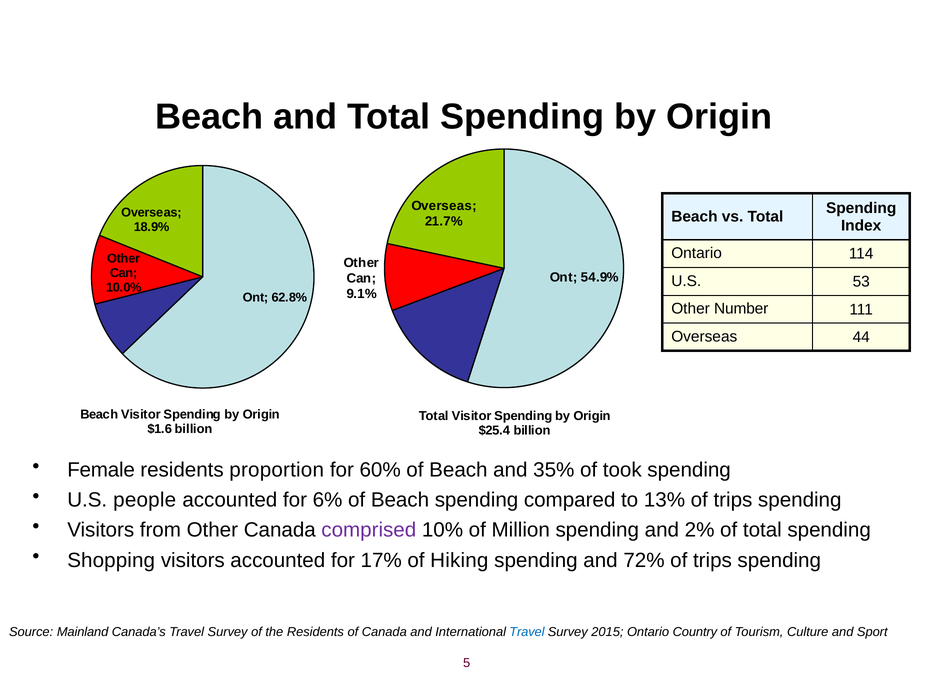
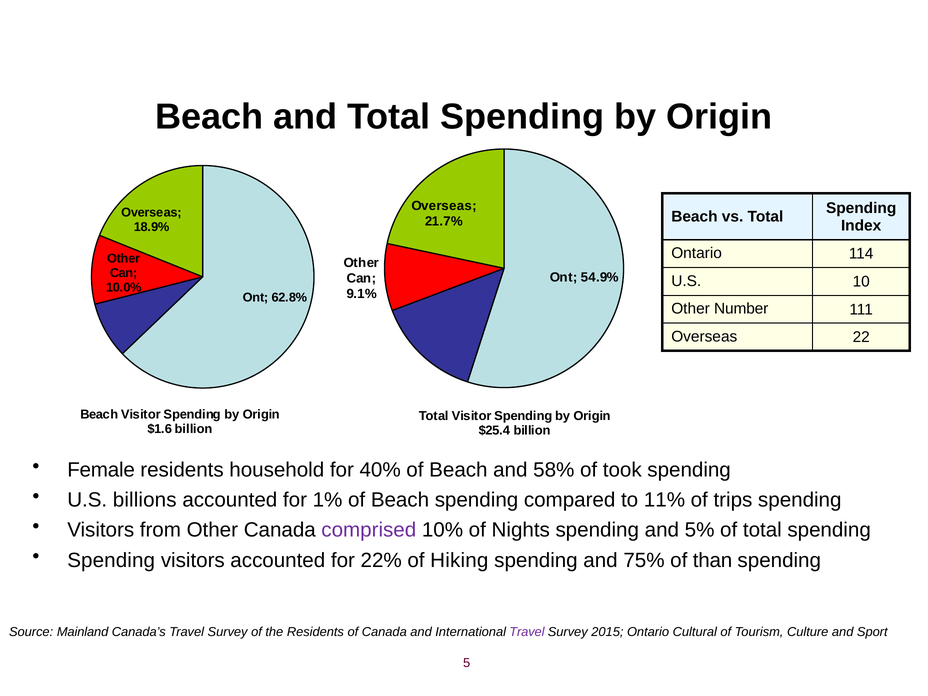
53: 53 -> 10 (861, 282)
44: 44 -> 22 (861, 337)
proportion: proportion -> household (277, 470)
60%: 60% -> 40% (380, 470)
35%: 35% -> 58% (554, 470)
people: people -> billions (145, 500)
6%: 6% -> 1% (328, 500)
13%: 13% -> 11% (664, 500)
Million: Million -> Nights (521, 530)
2%: 2% -> 5% (700, 530)
Shopping: Shopping -> Spending (111, 560)
17%: 17% -> 22% (381, 560)
72%: 72% -> 75% (644, 560)
trips: trips -> than (713, 560)
Travel colour: blue -> purple (527, 632)
Country: Country -> Cultural (695, 632)
